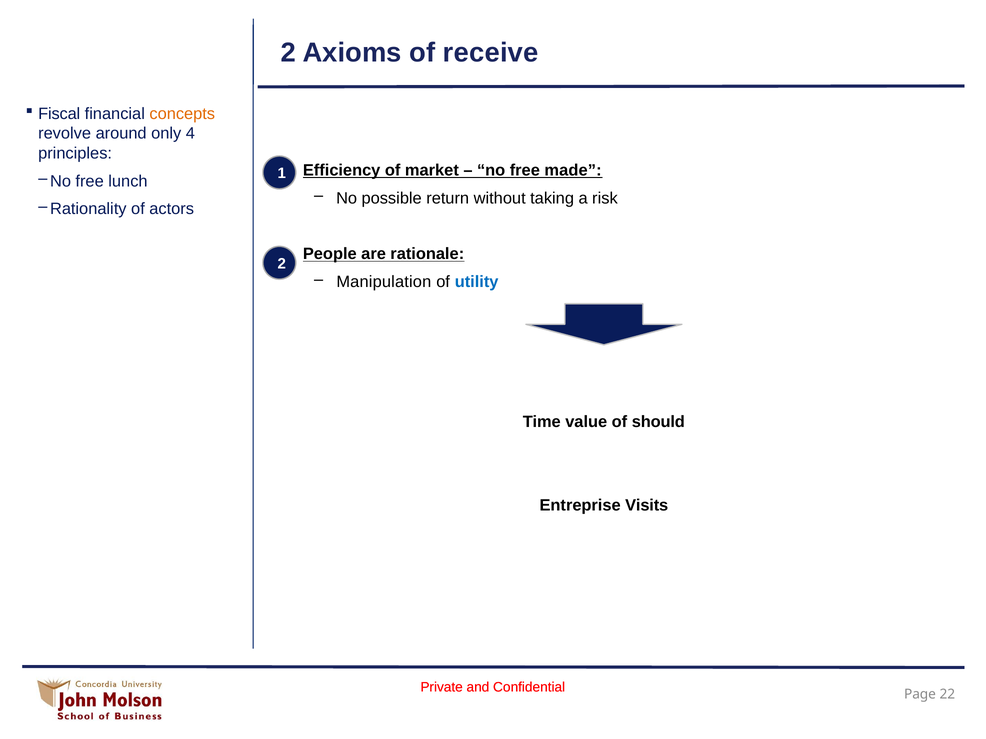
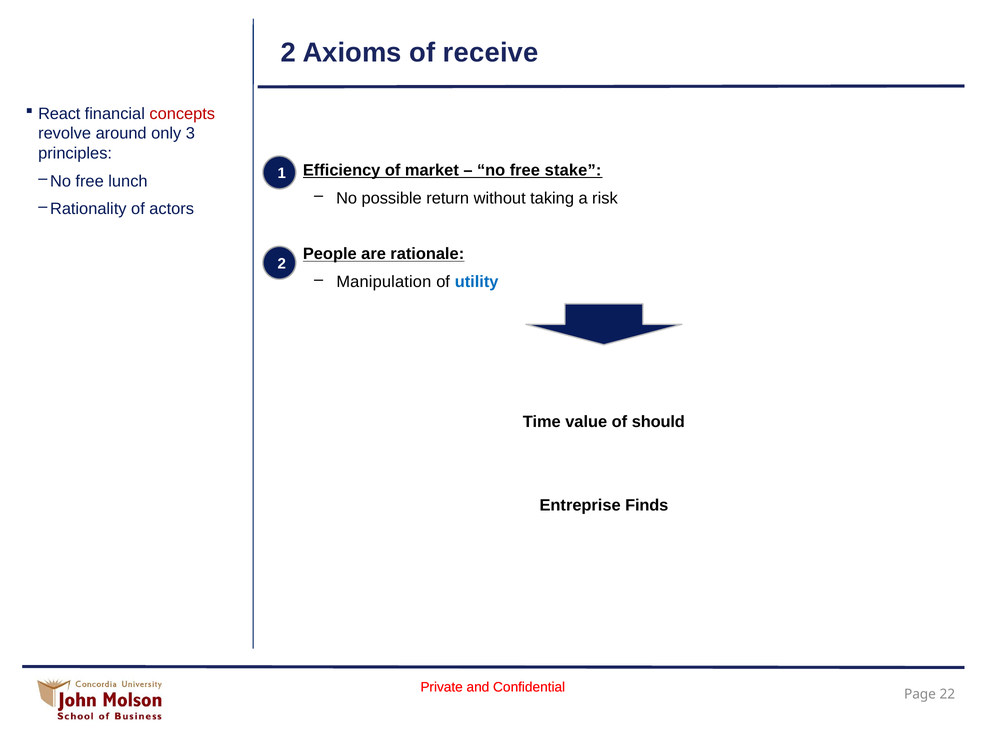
Fiscal: Fiscal -> React (59, 114)
concepts colour: orange -> red (182, 114)
4: 4 -> 3 (190, 134)
made: made -> stake (573, 170)
Visits: Visits -> Finds (647, 506)
